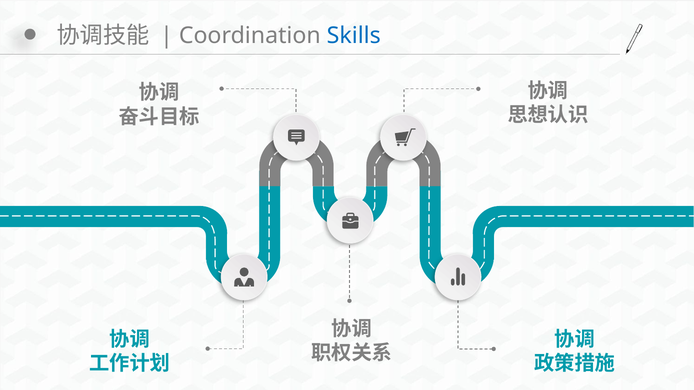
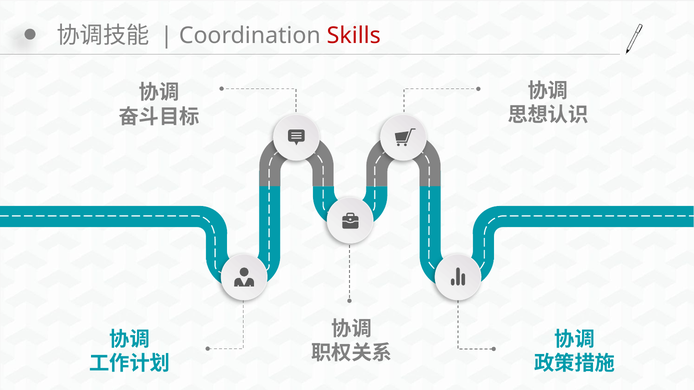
Skills colour: blue -> red (354, 36)
